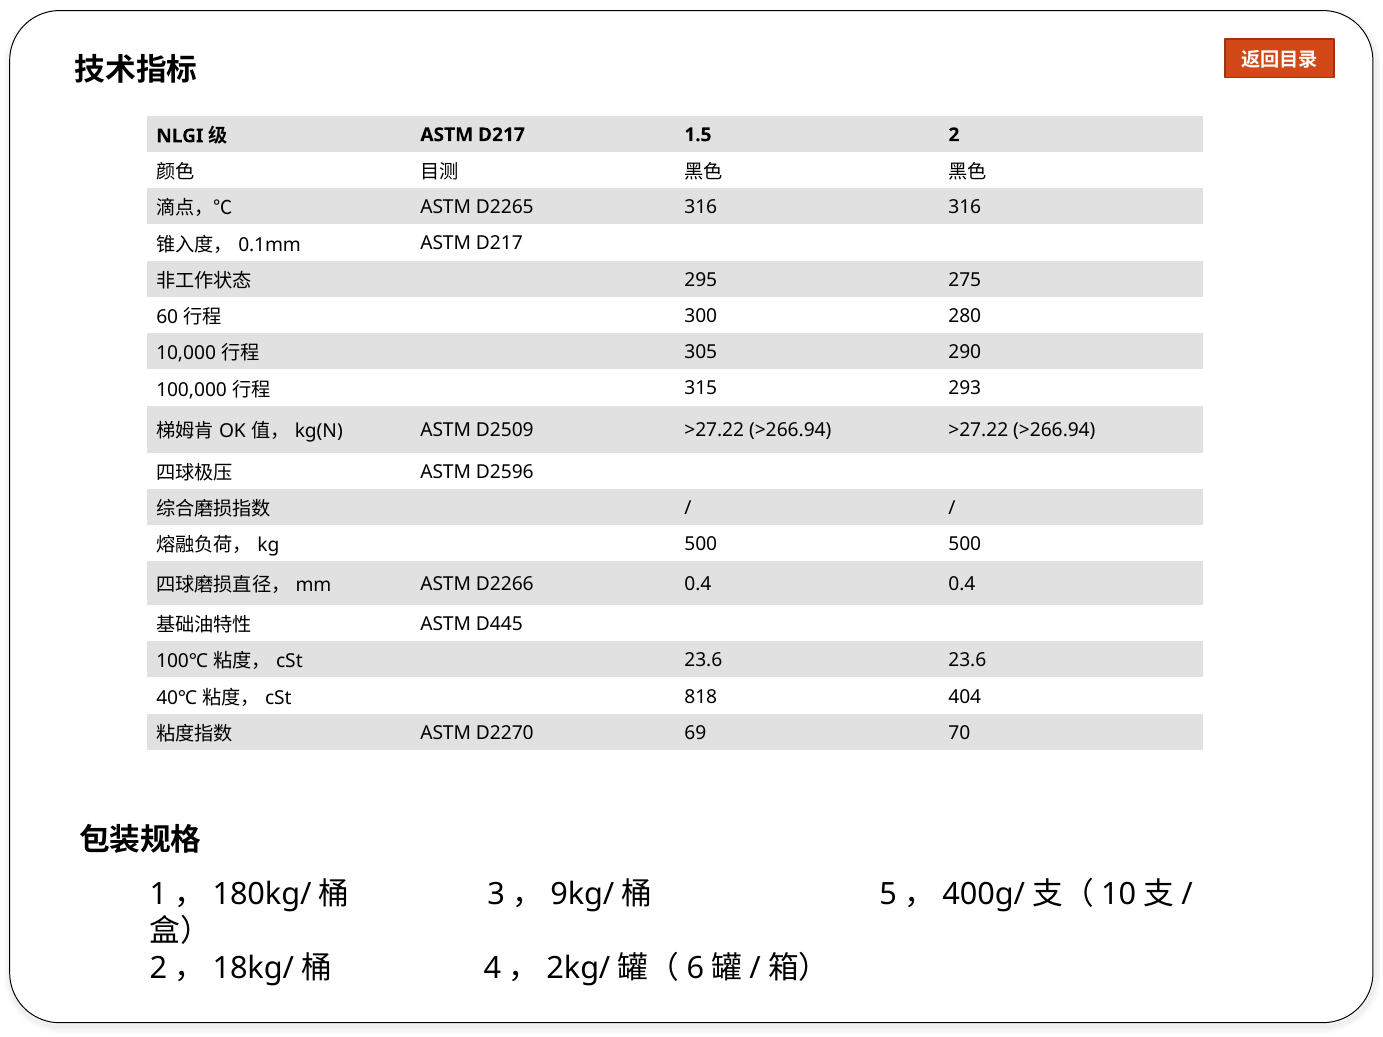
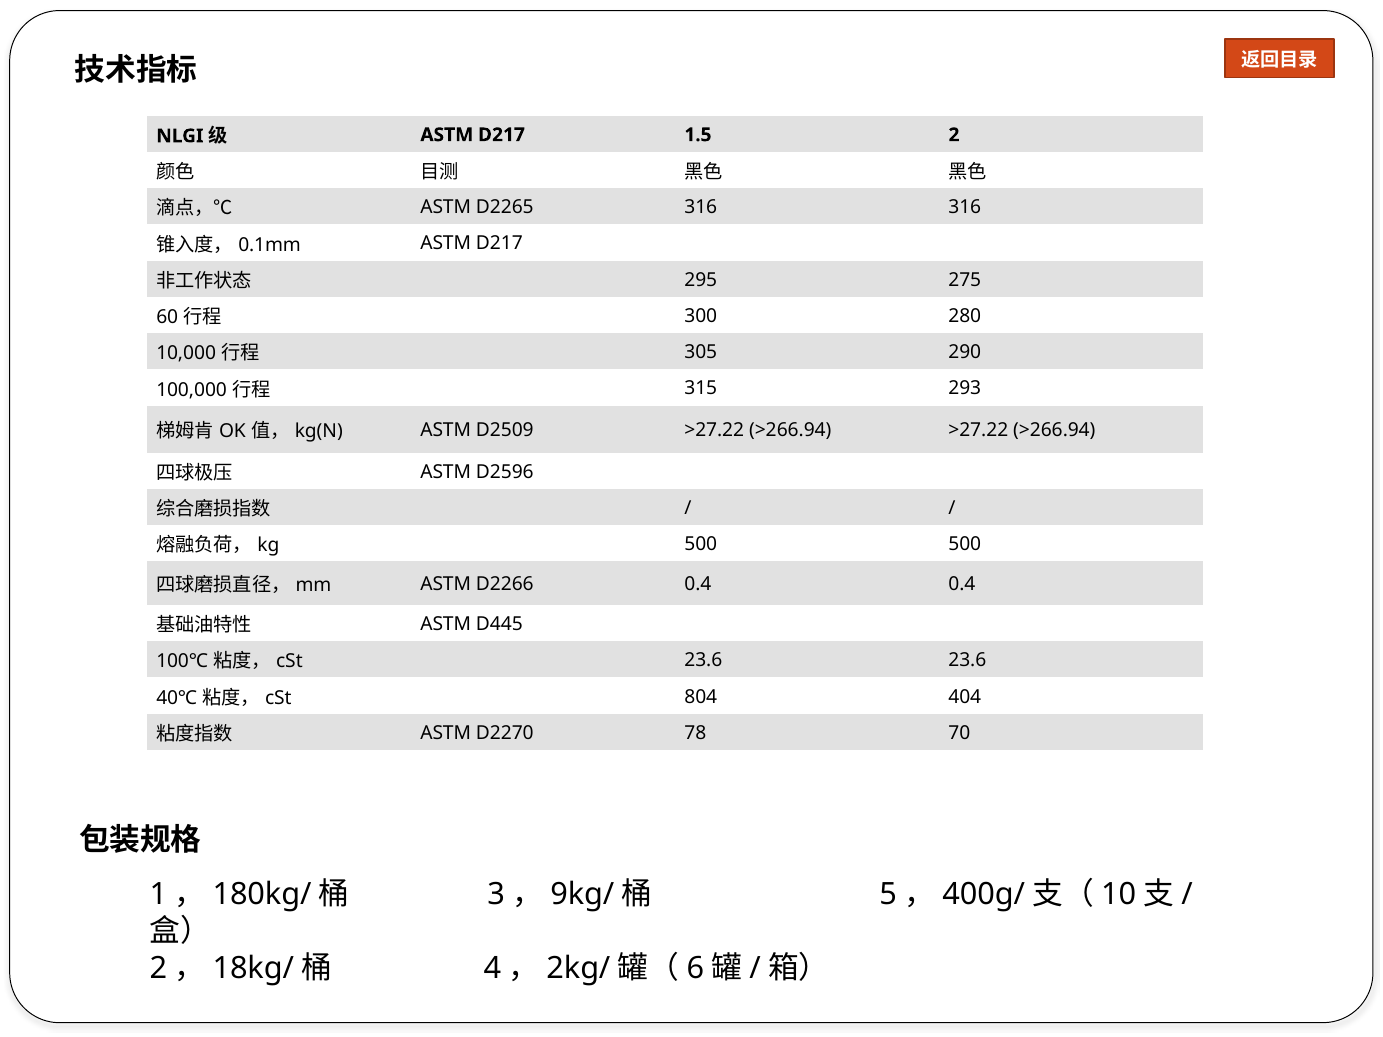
818: 818 -> 804 (701, 697)
69: 69 -> 78 (695, 733)
